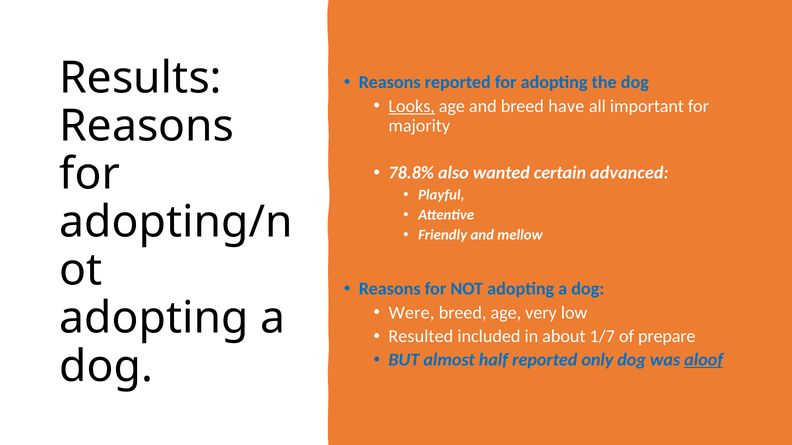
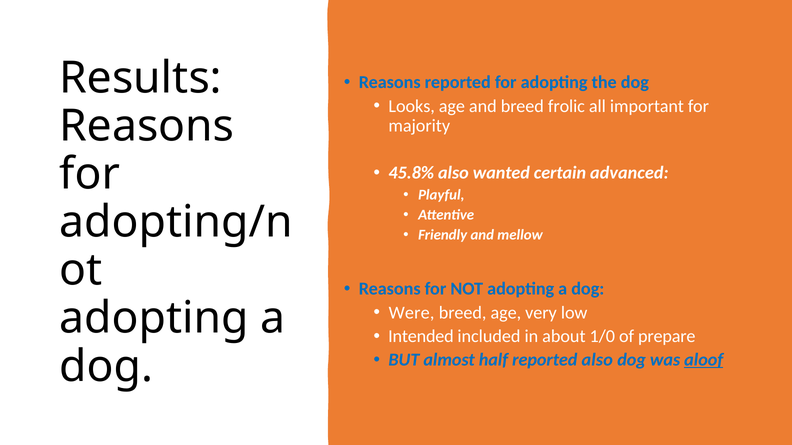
Looks underline: present -> none (412, 106)
have: have -> frolic (566, 106)
78.8%: 78.8% -> 45.8% (411, 173)
Resulted: Resulted -> Intended (421, 337)
1/7: 1/7 -> 1/0 (602, 337)
reported only: only -> also (597, 360)
